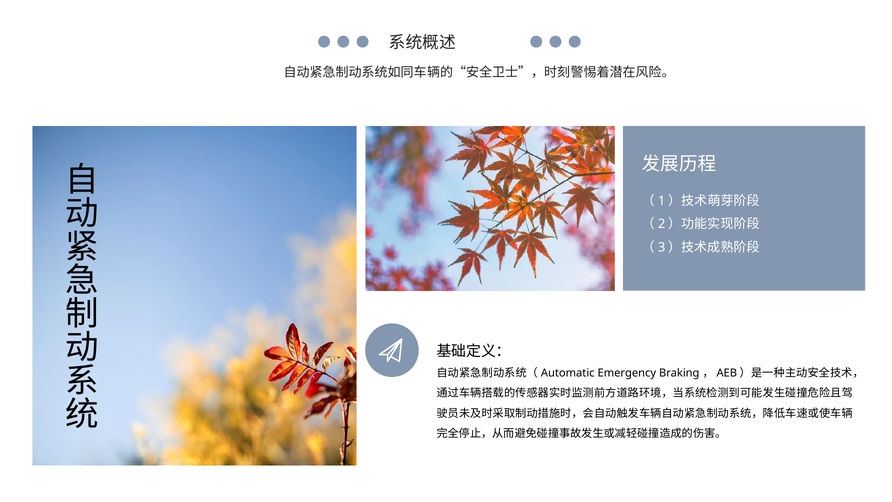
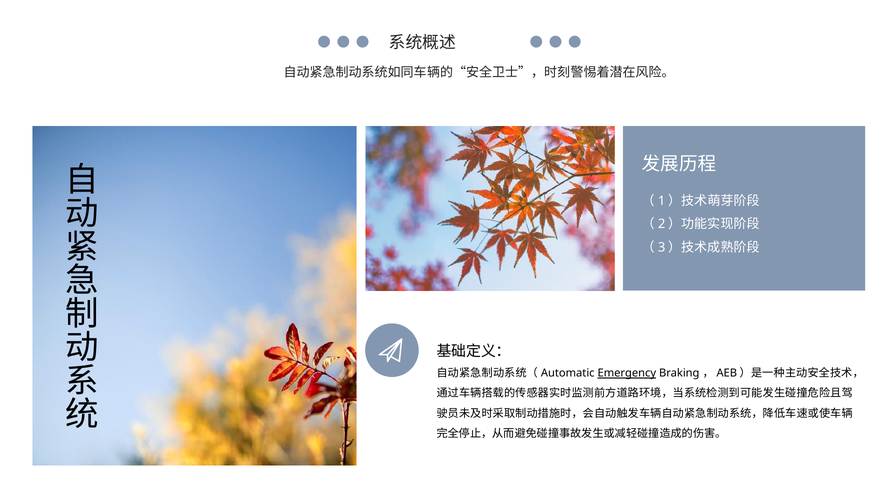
Emergency underline: none -> present (627, 373)
